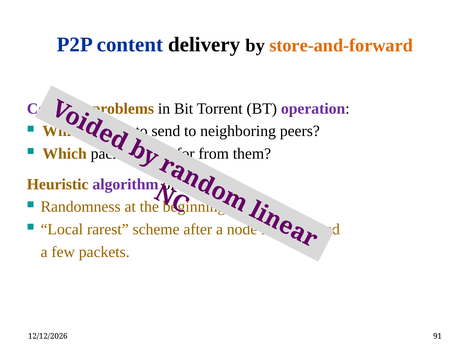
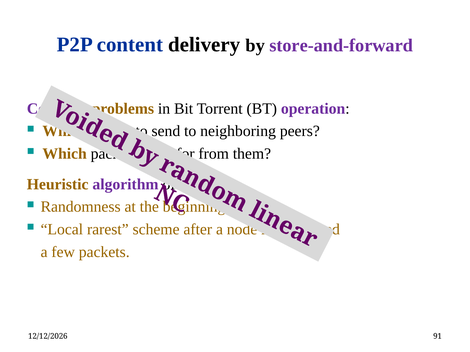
store-and-forward colour: orange -> purple (341, 45)
